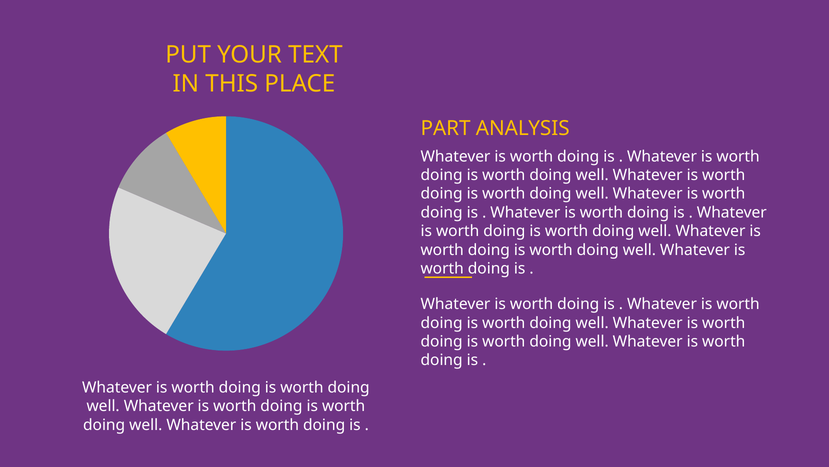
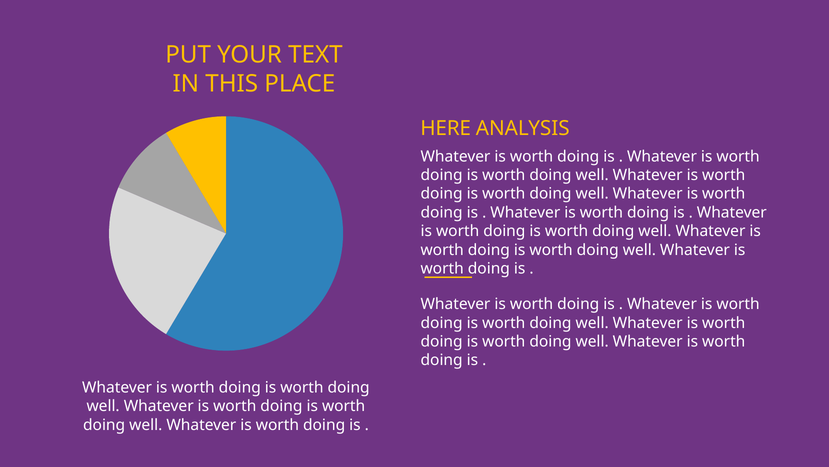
PART: PART -> HERE (446, 128)
